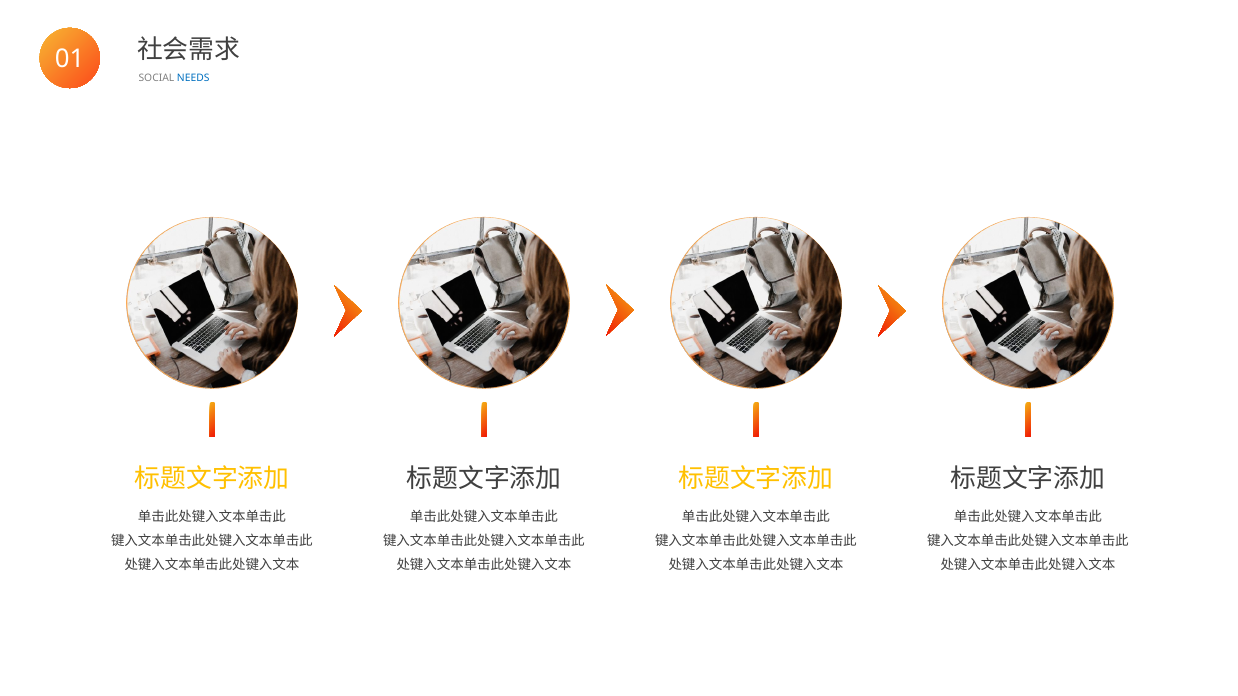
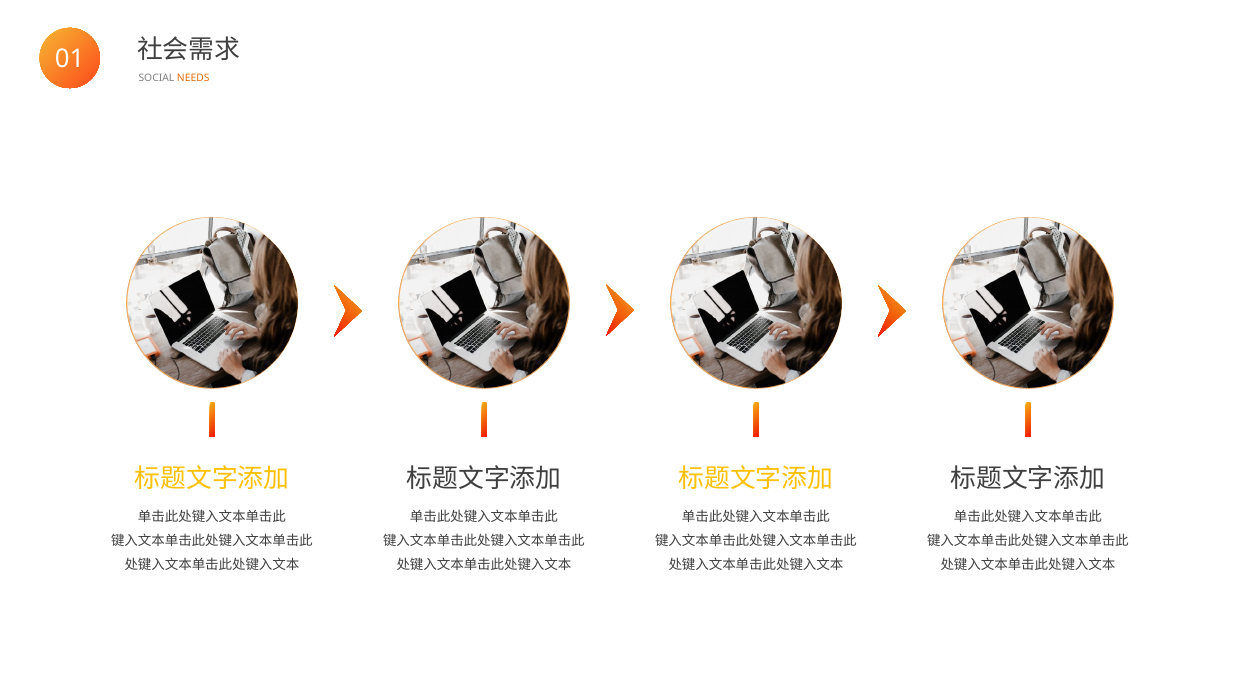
NEEDS colour: blue -> orange (193, 79)
